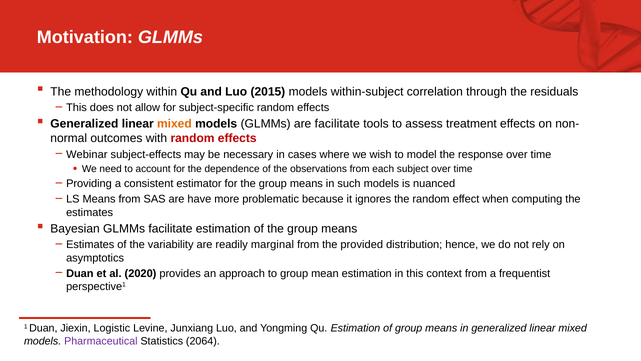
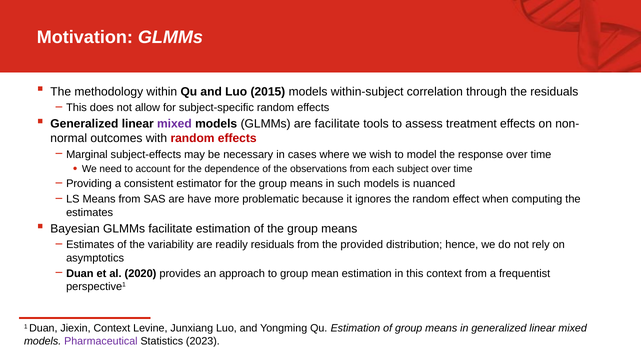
mixed colour: orange -> purple (174, 124)
Webinar: Webinar -> Marginal (87, 154)
readily marginal: marginal -> residuals (273, 244)
Jiexin Logistic: Logistic -> Context (112, 328)
2064: 2064 -> 2023 (203, 341)
